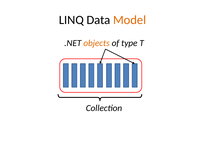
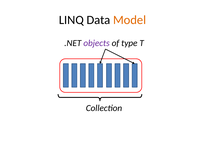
objects colour: orange -> purple (97, 43)
